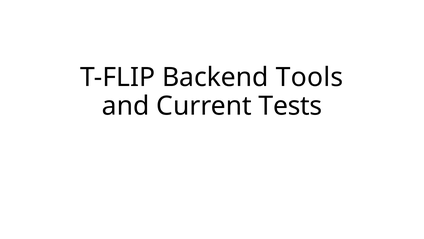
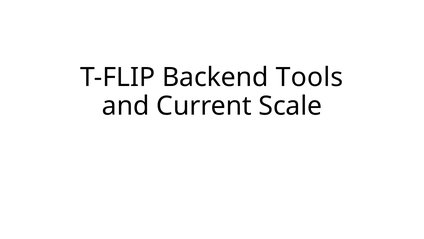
Tests: Tests -> Scale (290, 106)
